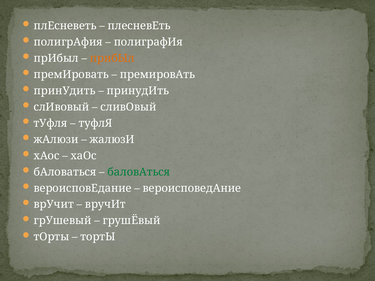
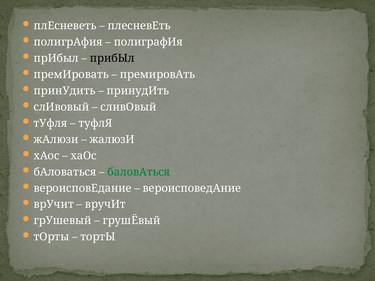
прибЫл colour: orange -> black (112, 58)
